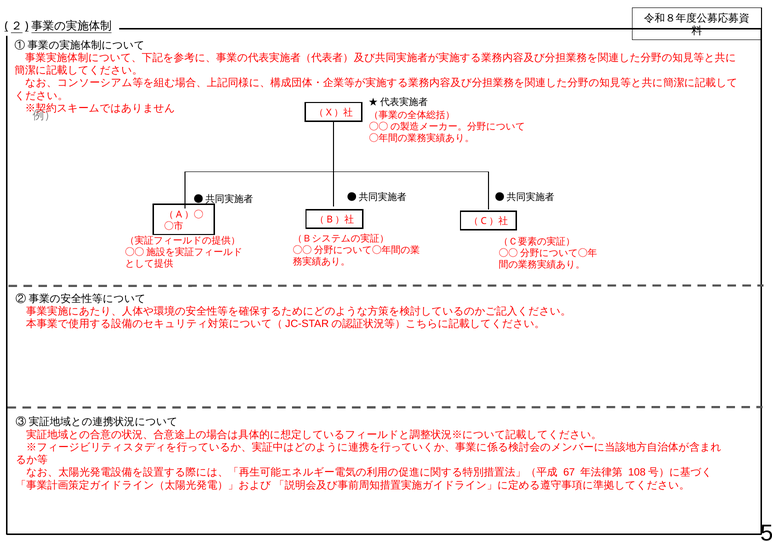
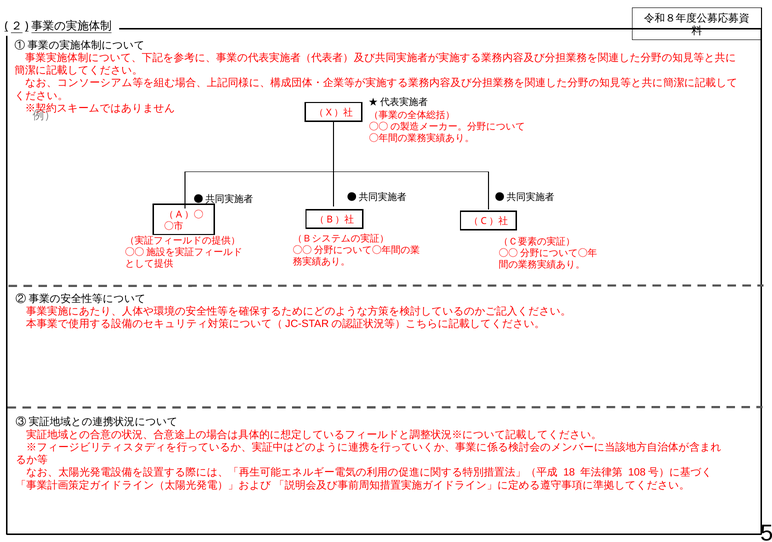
67: 67 -> 18 (569, 472)
